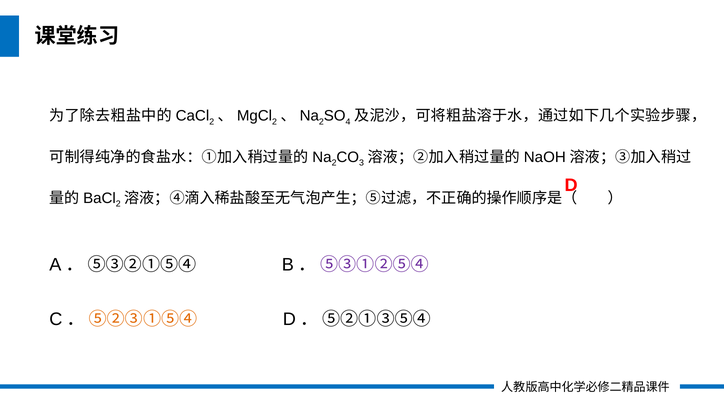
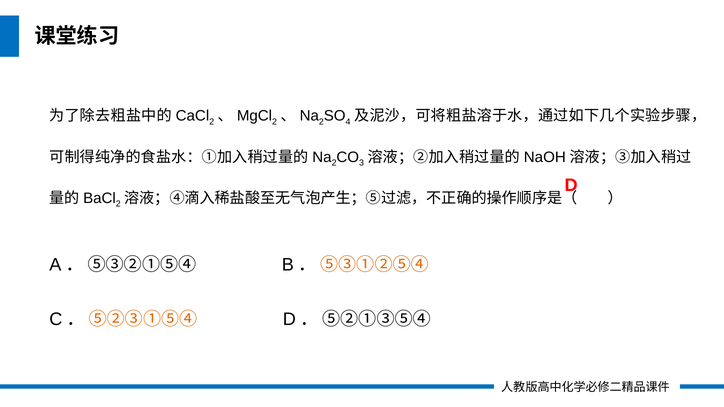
⑤③①②⑤④ colour: purple -> orange (375, 265)
